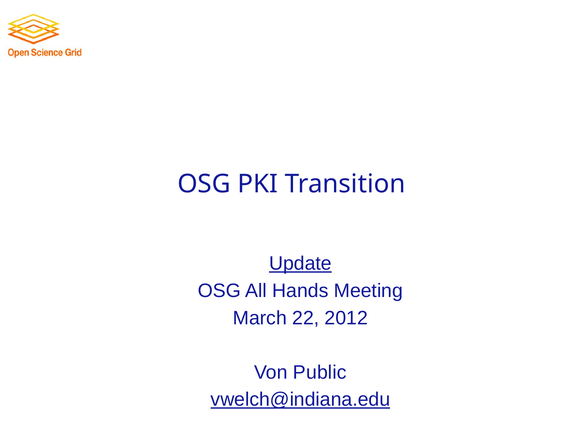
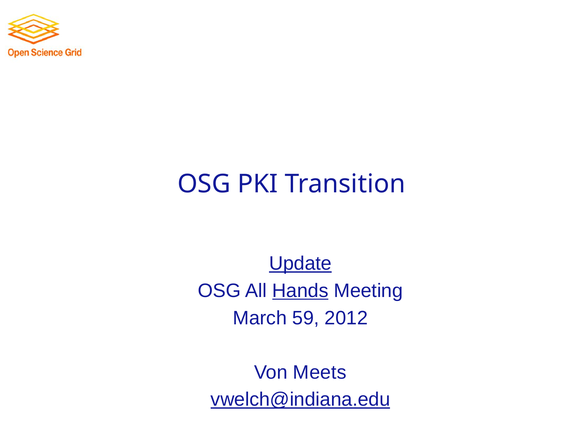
Hands underline: none -> present (300, 291)
22: 22 -> 59 (306, 318)
Public: Public -> Meets (320, 373)
